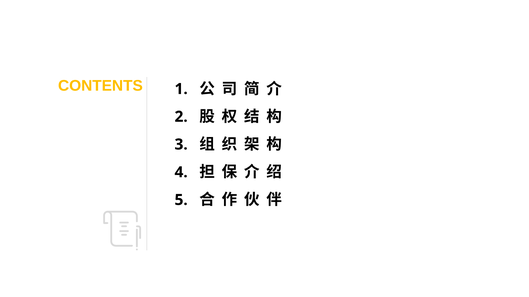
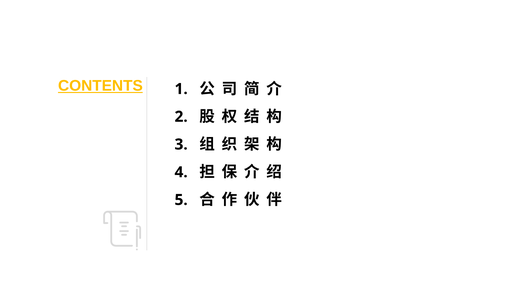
CONTENTS underline: none -> present (100, 86)
